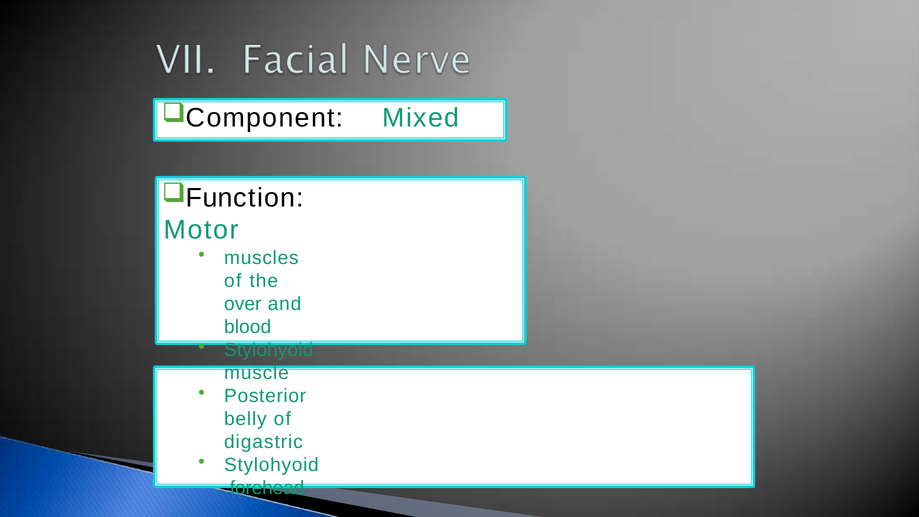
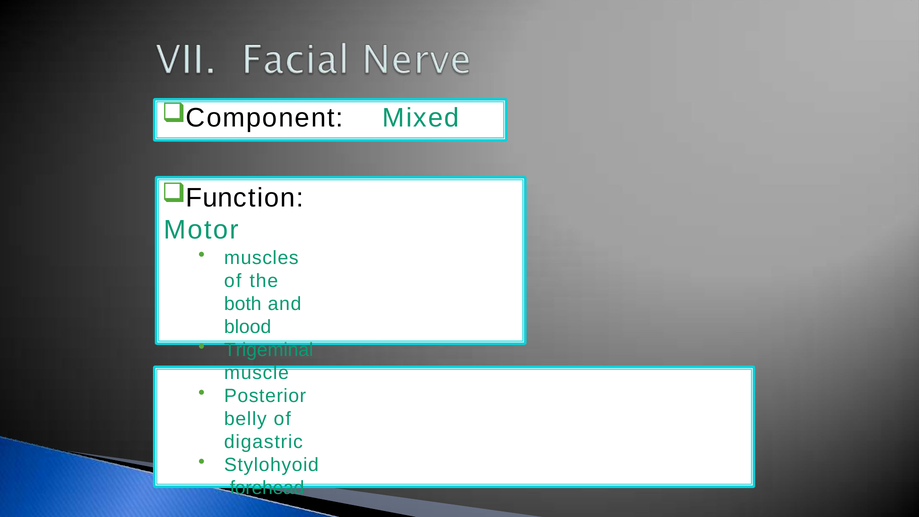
over: over -> both (243, 304)
Stylohyoid: Stylohyoid -> Trigeminal (269, 350)
